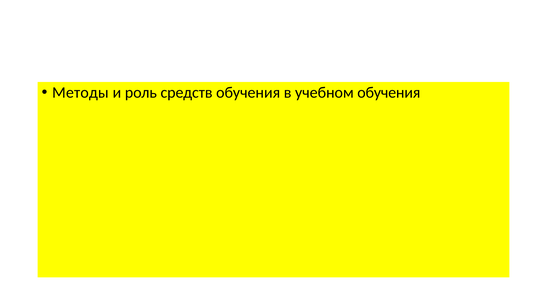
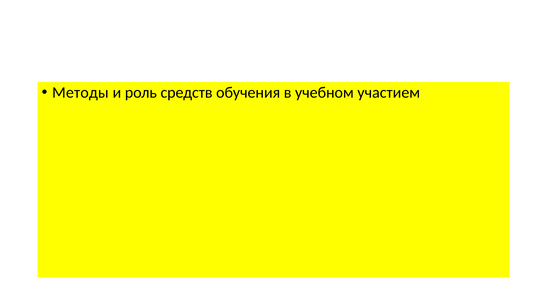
учебном обучения: обучения -> участием (389, 92)
